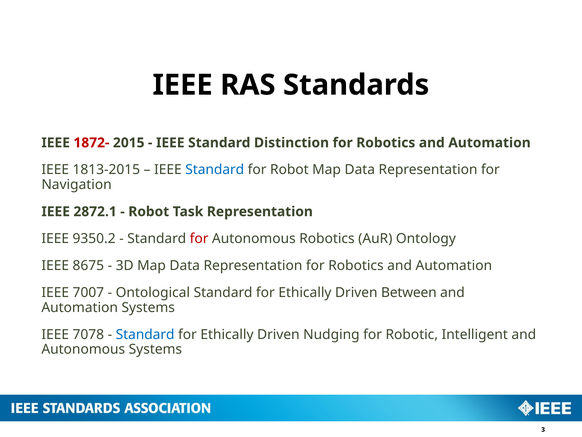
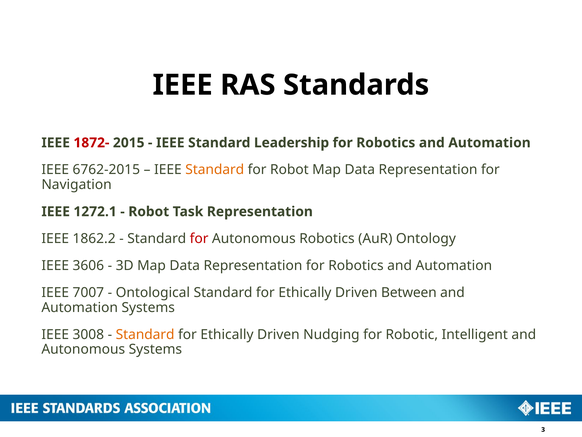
Distinction: Distinction -> Leadership (292, 143)
1813-2015: 1813-2015 -> 6762-2015 (106, 170)
Standard colour: blue -> orange (215, 170)
2872.1: 2872.1 -> 1272.1 (95, 211)
9350.2: 9350.2 -> 1862.2 (94, 238)
8675: 8675 -> 3606 (88, 265)
7078: 7078 -> 3008 (88, 334)
Standard colour: blue -> orange (145, 334)
